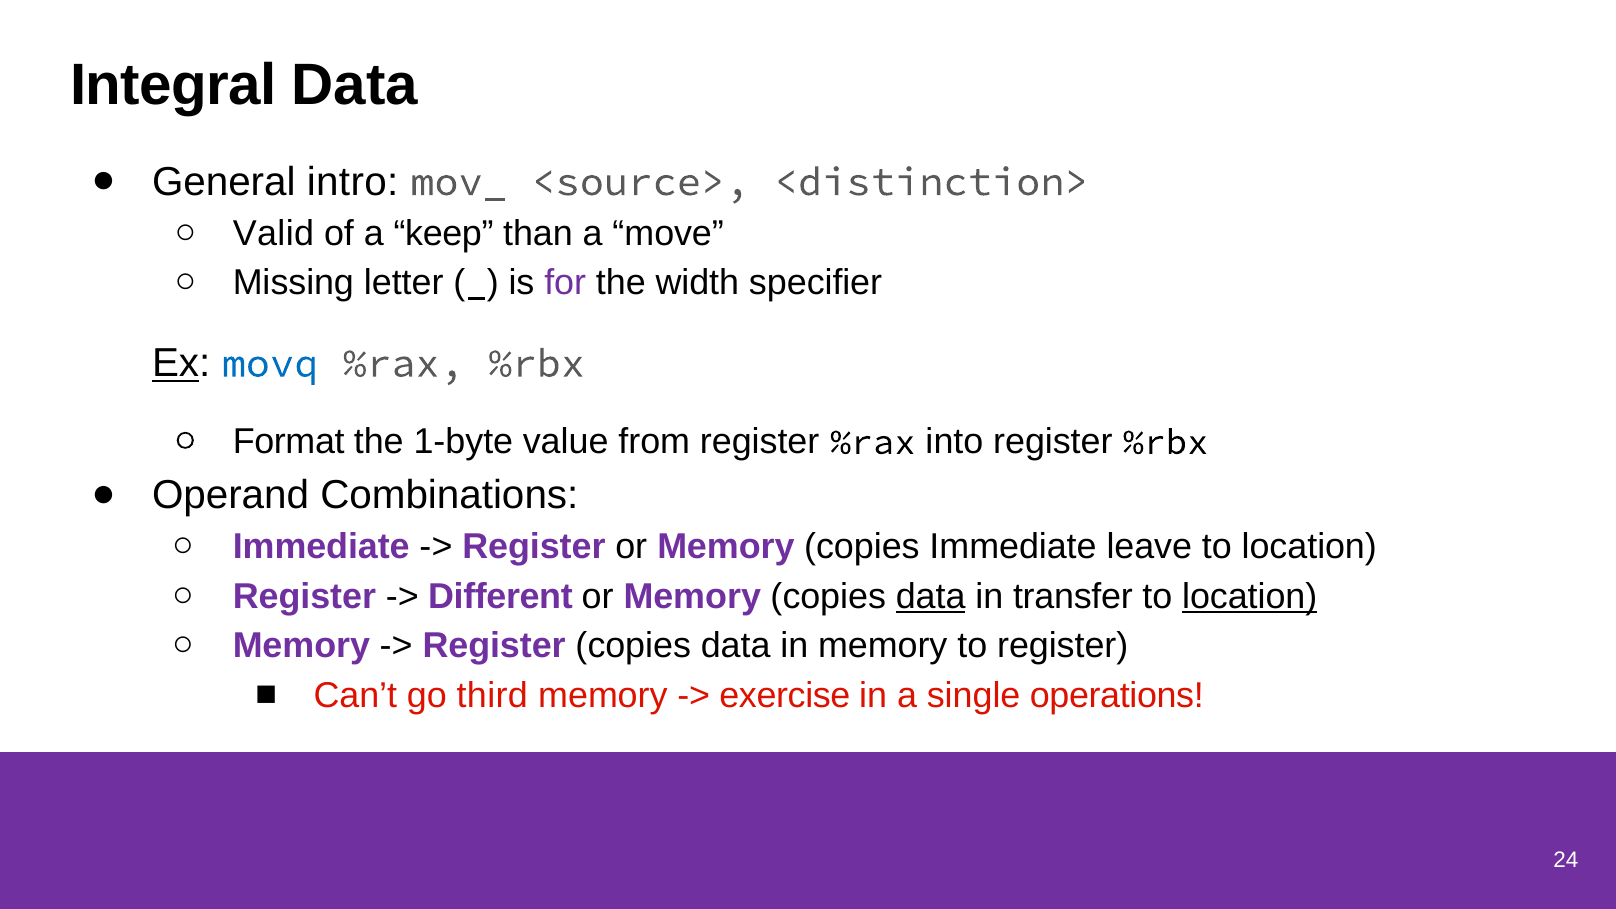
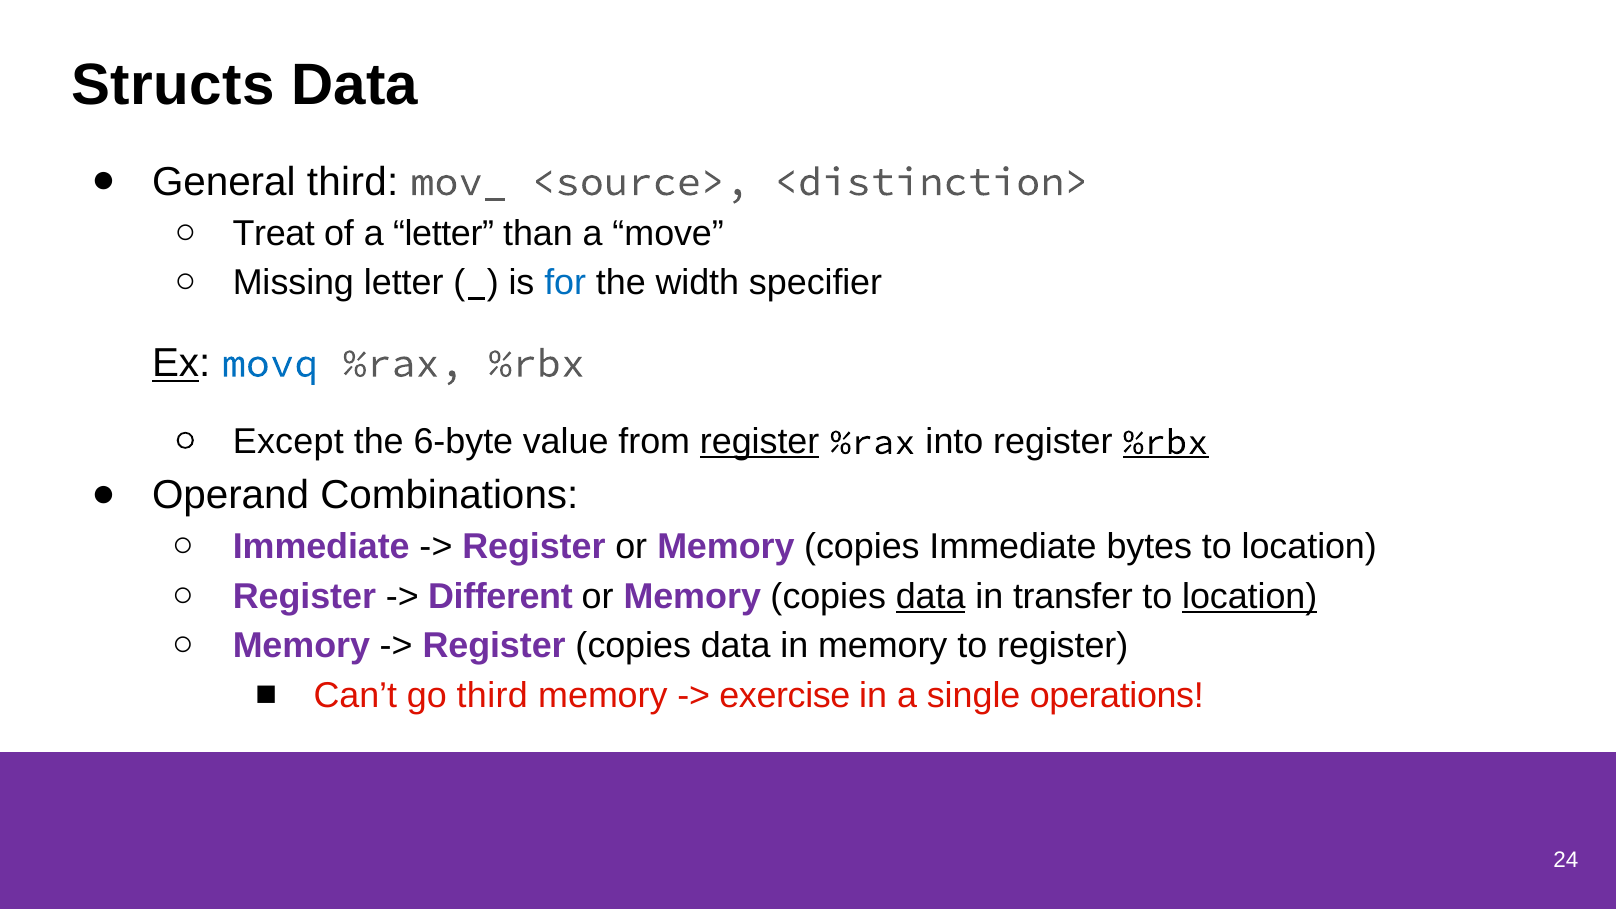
Integral: Integral -> Structs (173, 85)
General intro: intro -> third (353, 182)
Valid: Valid -> Treat (274, 234)
a keep: keep -> letter (444, 234)
for colour: purple -> blue (565, 283)
Format: Format -> Except (288, 442)
1-byte: 1-byte -> 6-byte (463, 442)
register underline: none -> present (760, 442)
%rbx underline: none -> present (1166, 442)
leave: leave -> bytes (1149, 547)
